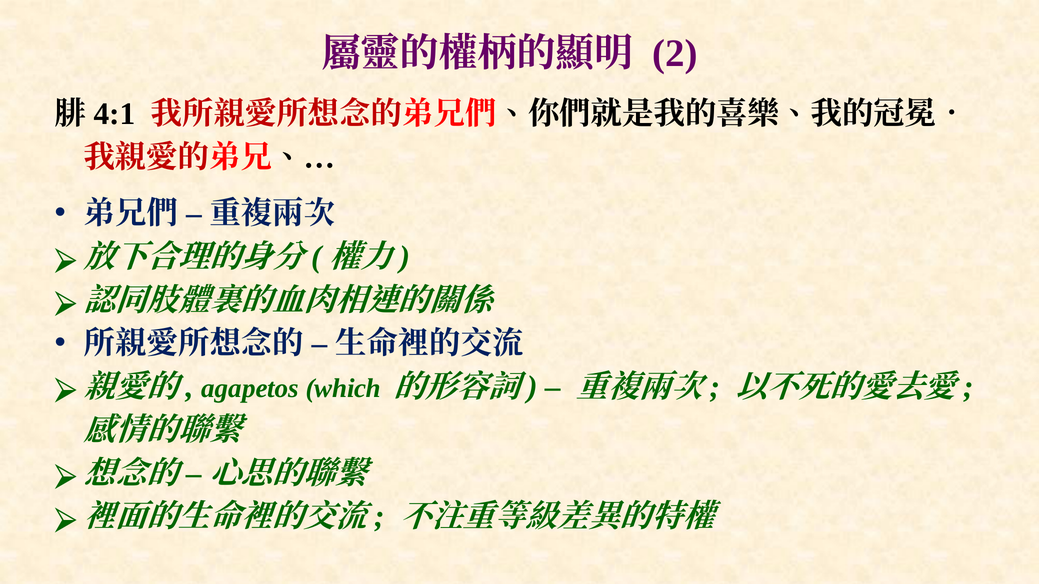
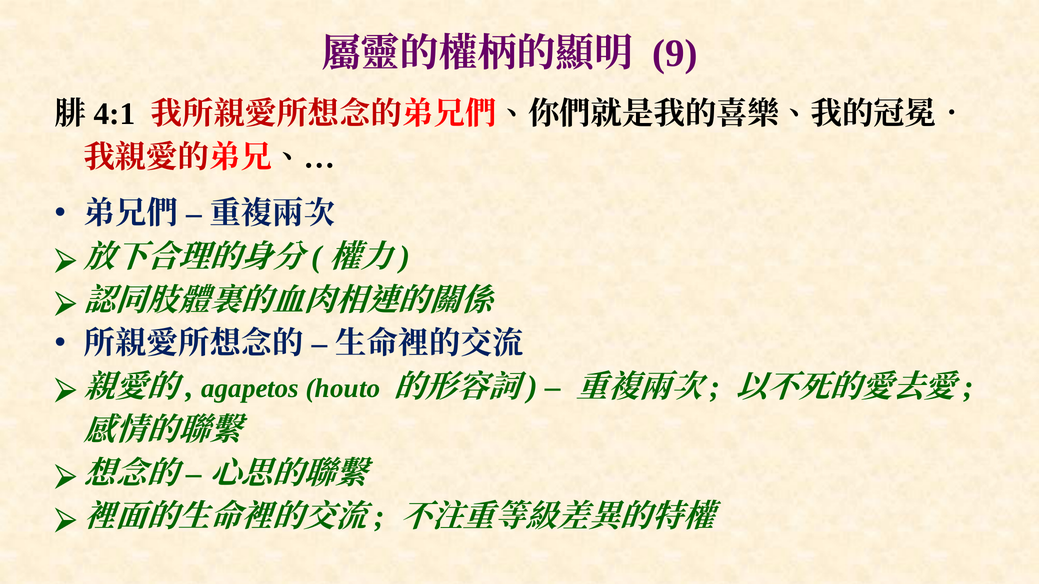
2: 2 -> 9 (675, 53)
which: which -> houto (343, 388)
